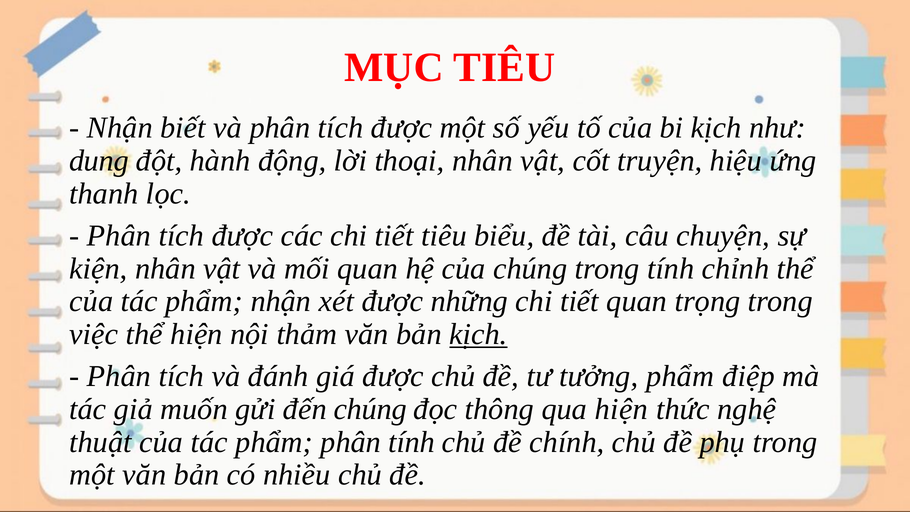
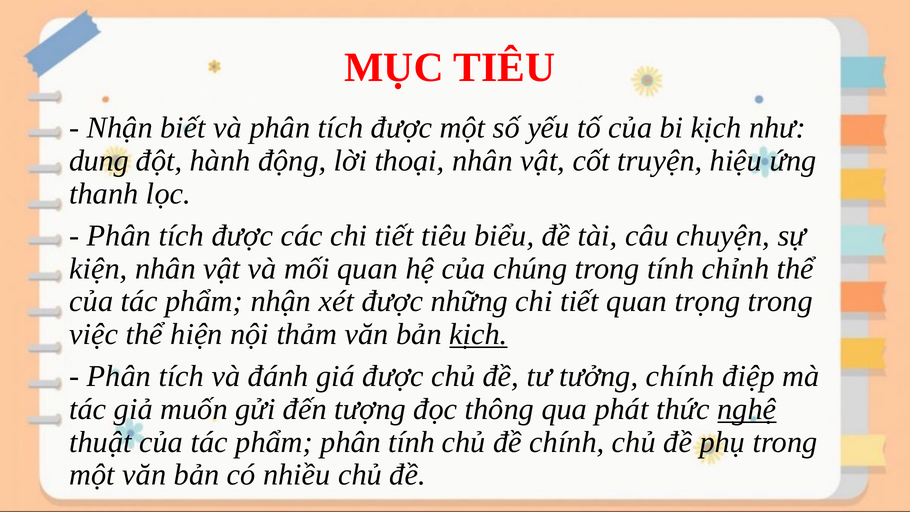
tưởng phẩm: phẩm -> chính (680, 376)
đến chúng: chúng -> tượng (370, 409)
qua hiện: hiện -> phát (622, 409)
nghệ underline: none -> present (747, 409)
